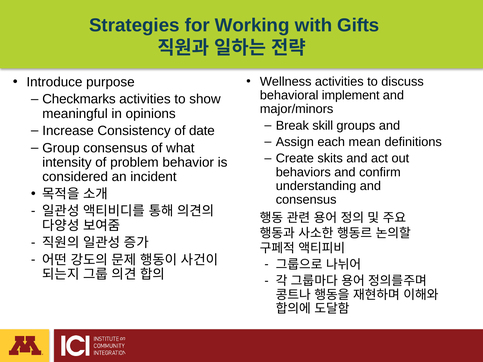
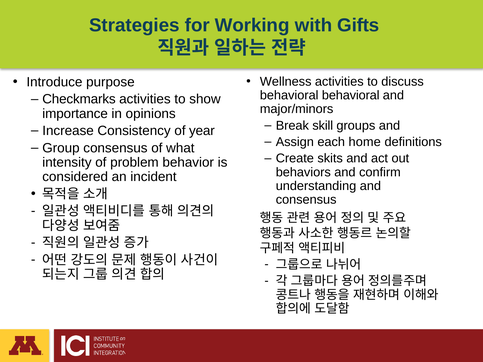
behavioral implement: implement -> behavioral (351, 95)
meaningful: meaningful -> importance (75, 114)
date: date -> year (202, 131)
mean: mean -> home (365, 142)
